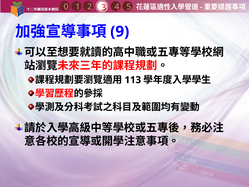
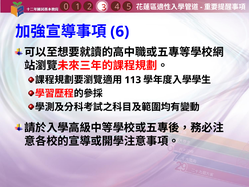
9: 9 -> 6 (120, 32)
